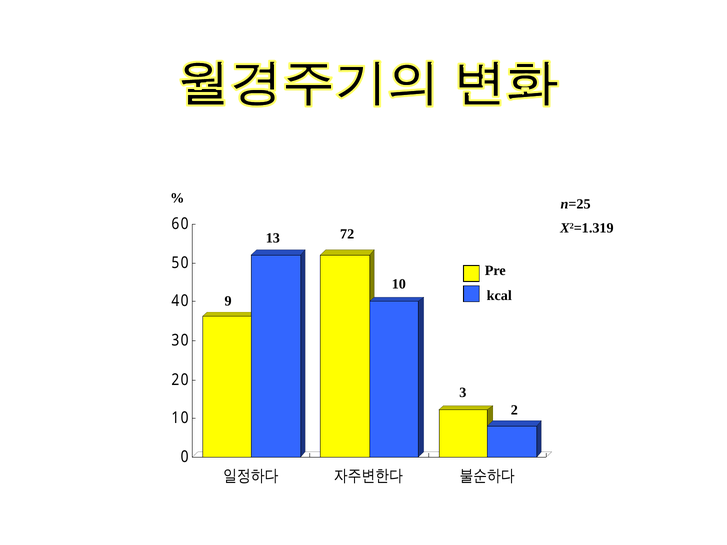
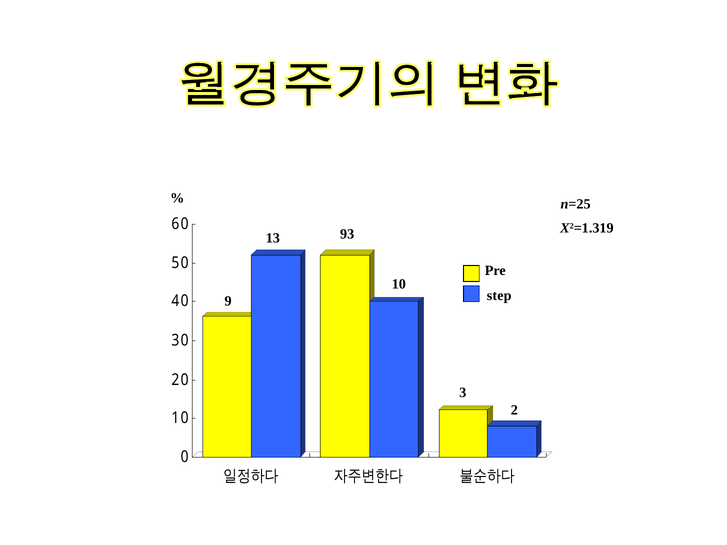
72: 72 -> 93 (347, 234)
kcal: kcal -> step (499, 296)
